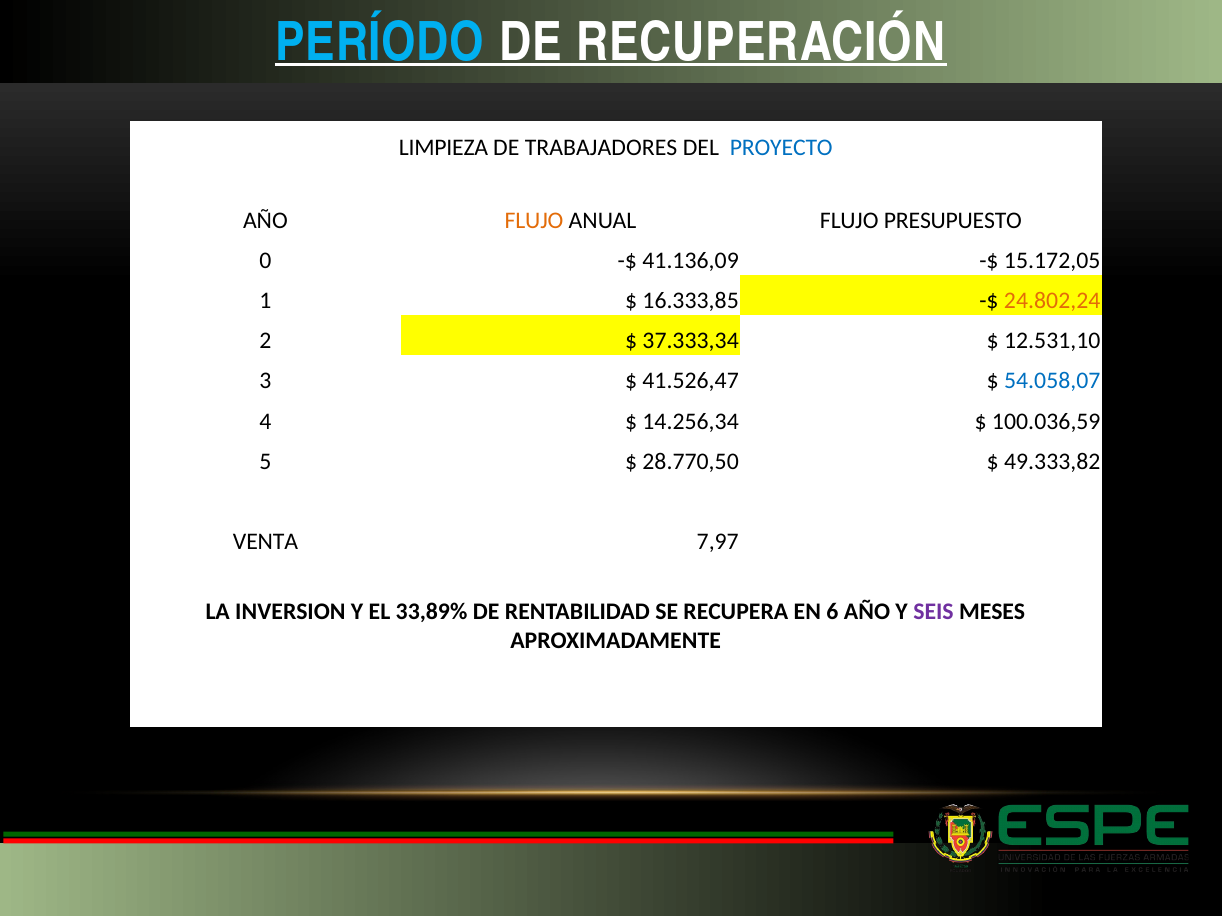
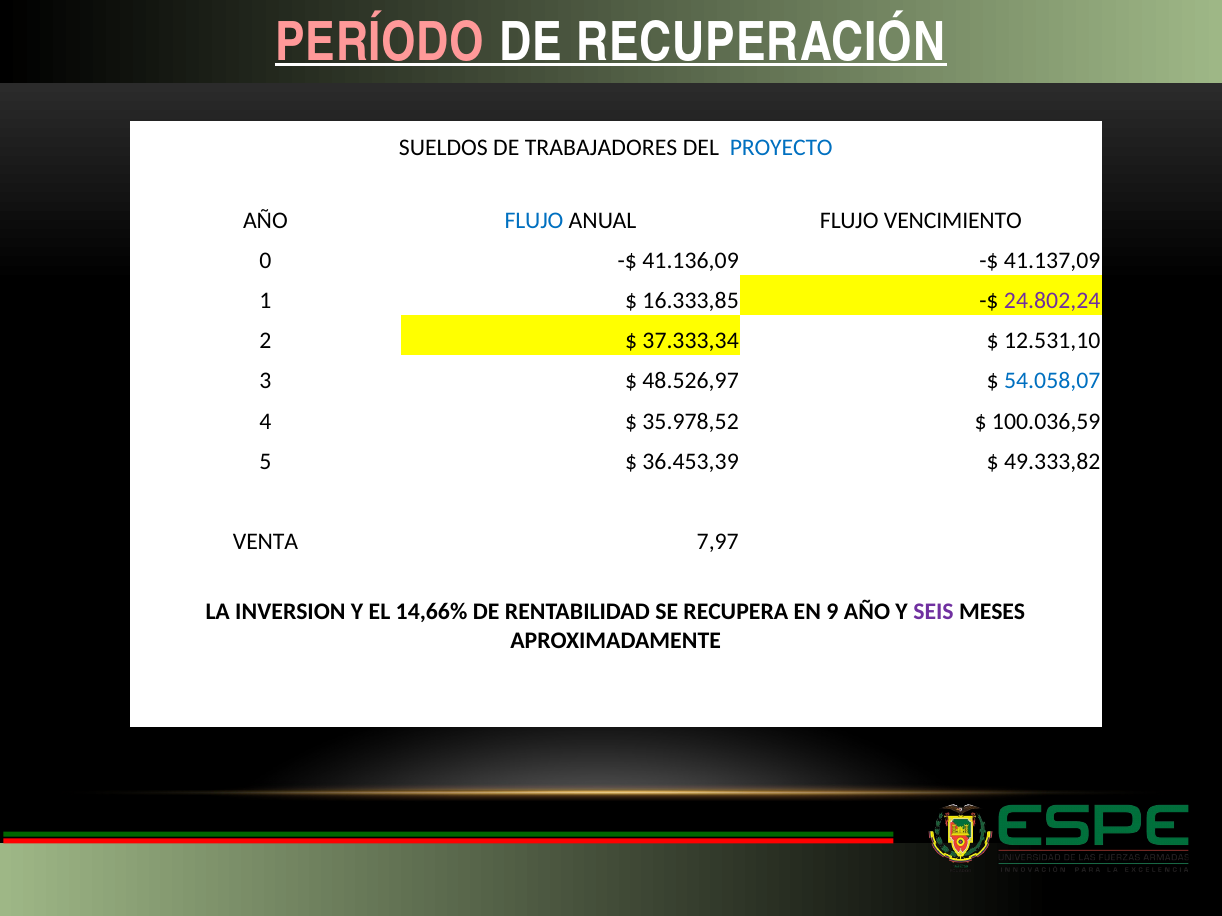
PERÍODO colour: light blue -> pink (380, 42)
LIMPIEZA: LIMPIEZA -> SUELDOS (443, 148)
FLUJO colour: orange -> blue (534, 220)
PRESUPUESTO: PRESUPUESTO -> VENCIMIENTO (953, 220)
15.172,05: 15.172,05 -> 41.137,09 (1052, 261)
24.802,24 colour: orange -> purple (1052, 301)
41.526,47: 41.526,47 -> 48.526,97 (691, 381)
14.256,34: 14.256,34 -> 35.978,52 (691, 421)
28.770,50: 28.770,50 -> 36.453,39 (691, 462)
33,89%: 33,89% -> 14,66% (432, 612)
6: 6 -> 9 (832, 612)
